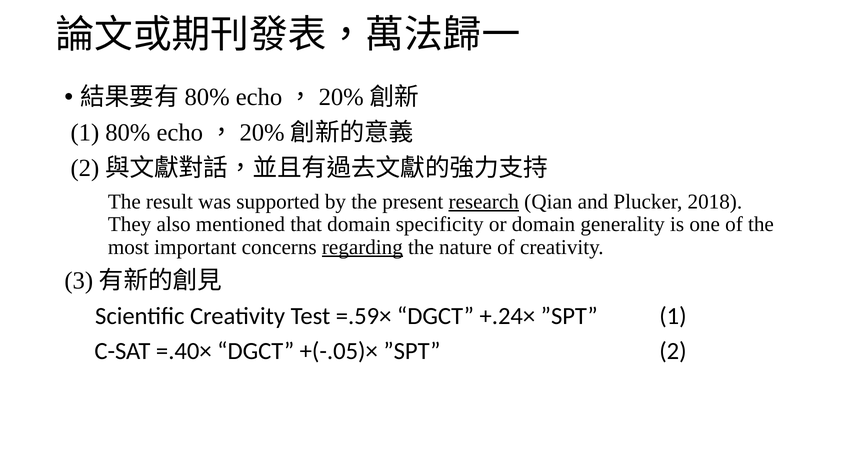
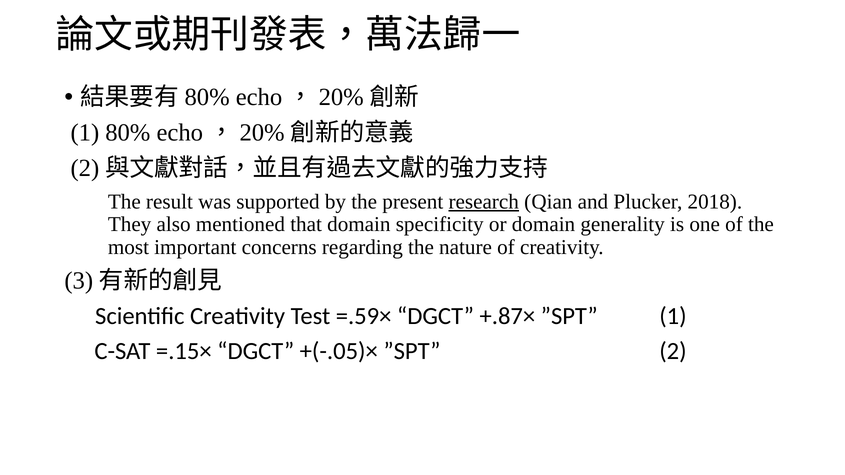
regarding underline: present -> none (362, 247)
+.24×: +.24× -> +.87× (507, 316)
=.40×: =.40× -> =.15× (184, 352)
